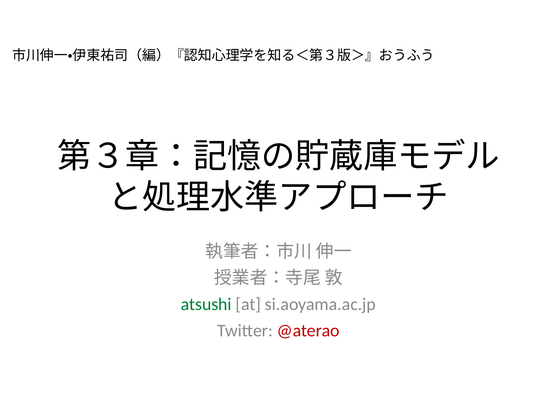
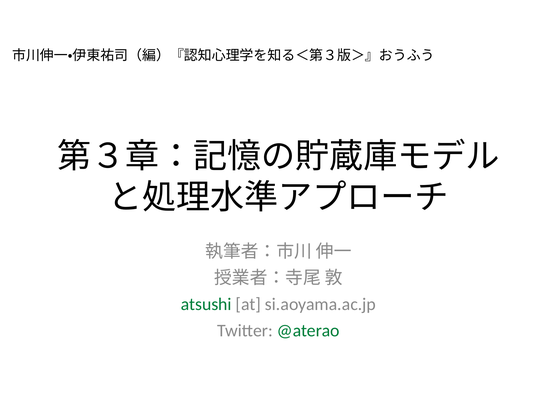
@aterao colour: red -> green (308, 330)
